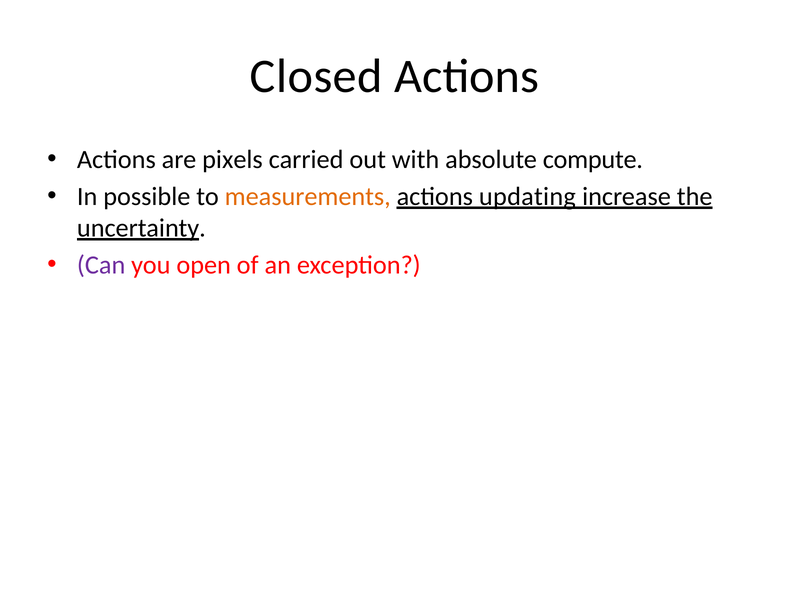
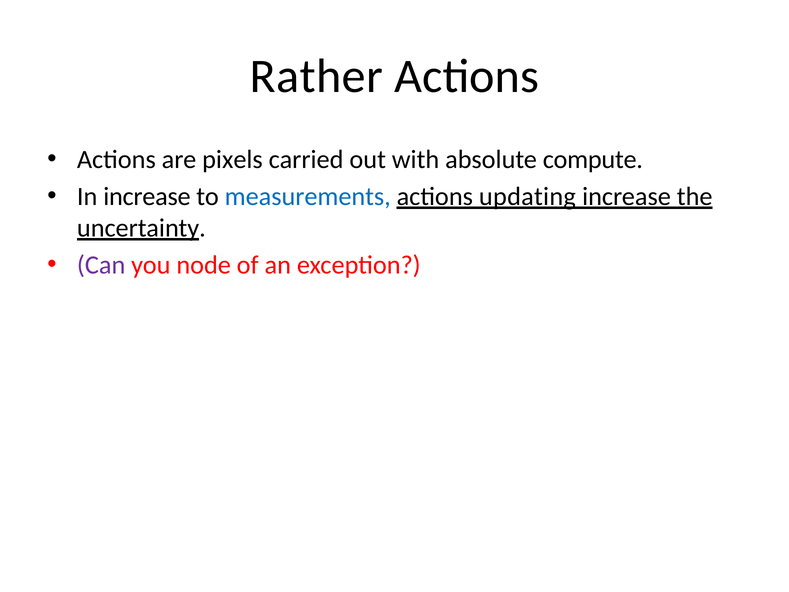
Closed: Closed -> Rather (316, 76)
In possible: possible -> increase (147, 196)
measurements colour: orange -> blue (308, 196)
open: open -> node (204, 265)
